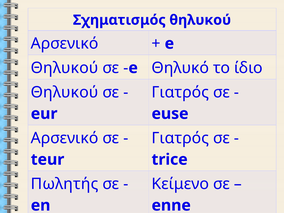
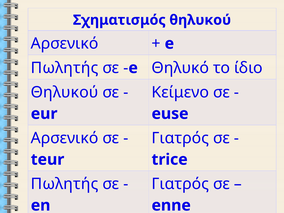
Θηλυκού: Θηλυκού -> Πωλητής (65, 68)
Γιατρός: Γιατρός -> Κείμενο (180, 92)
Κείμενο: Κείμενο -> Γιατρός (180, 184)
